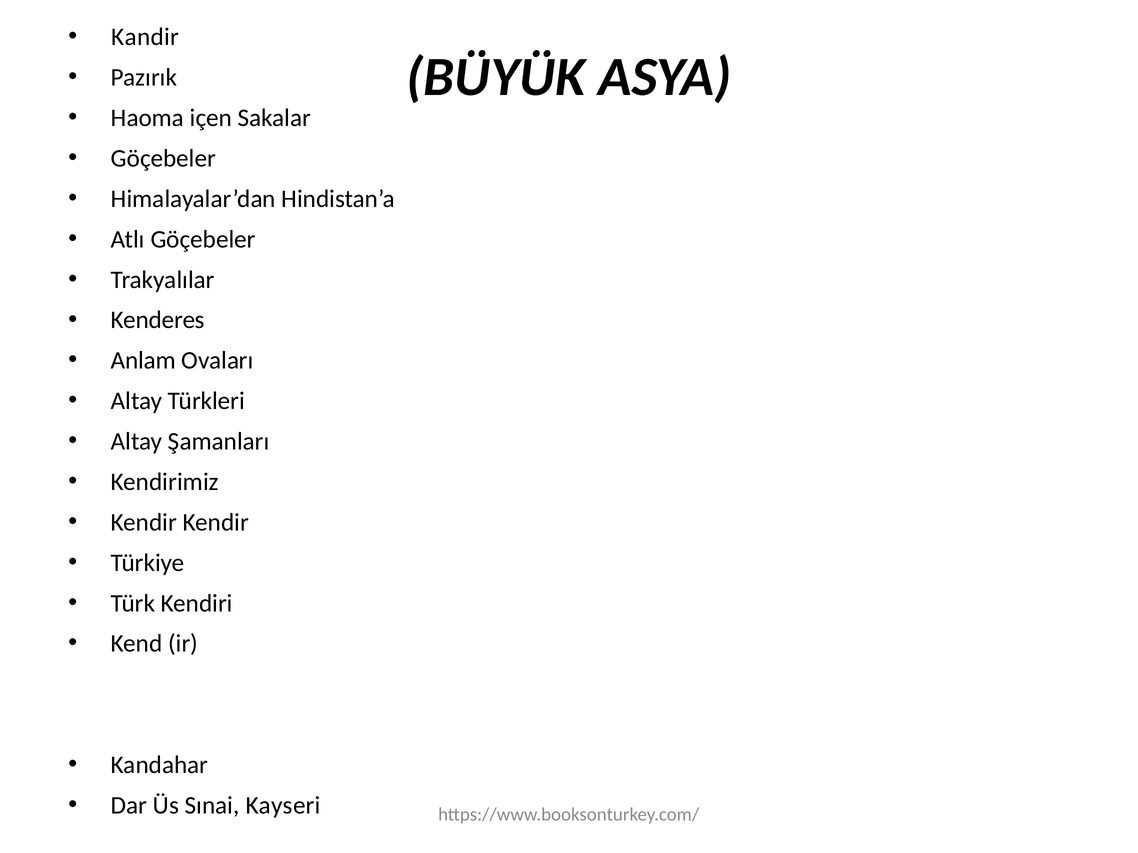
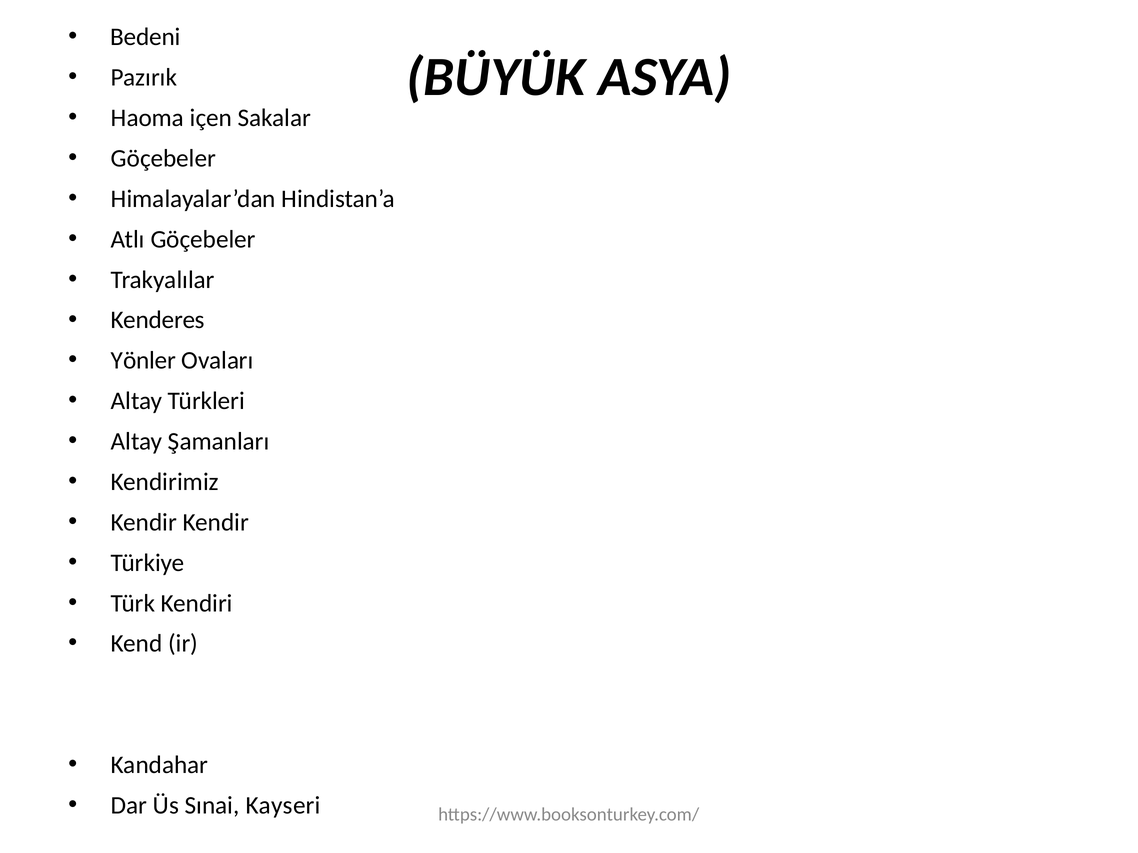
Kandir: Kandir -> Bedeni (145, 37)
Anlam: Anlam -> Yönler (143, 361)
